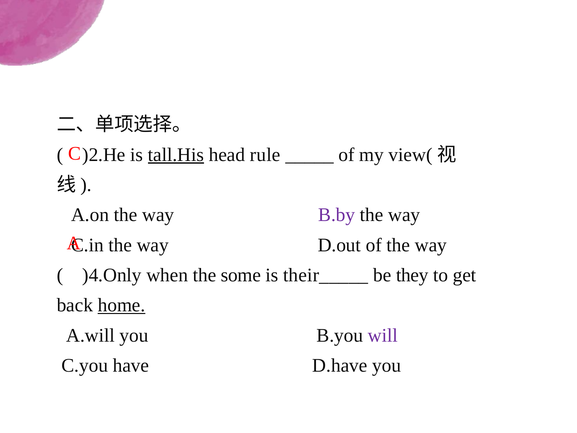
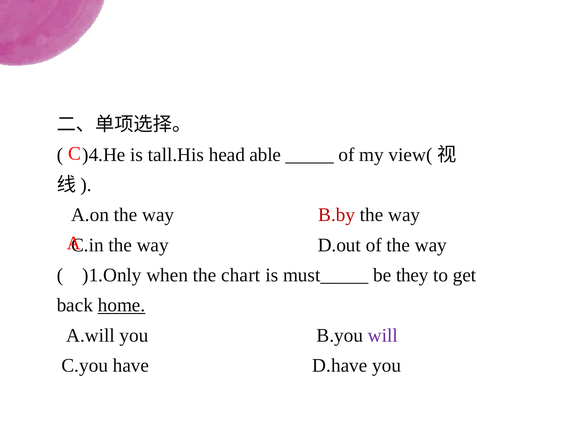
)2.He: )2.He -> )4.He (104, 155)
tall.His underline: present -> none (176, 155)
rule: rule -> able (265, 155)
B.by colour: purple -> red (337, 215)
)4.Only: )4.Only -> )1.Only (112, 275)
some: some -> chart (241, 275)
their_____: their_____ -> must_____ (326, 275)
